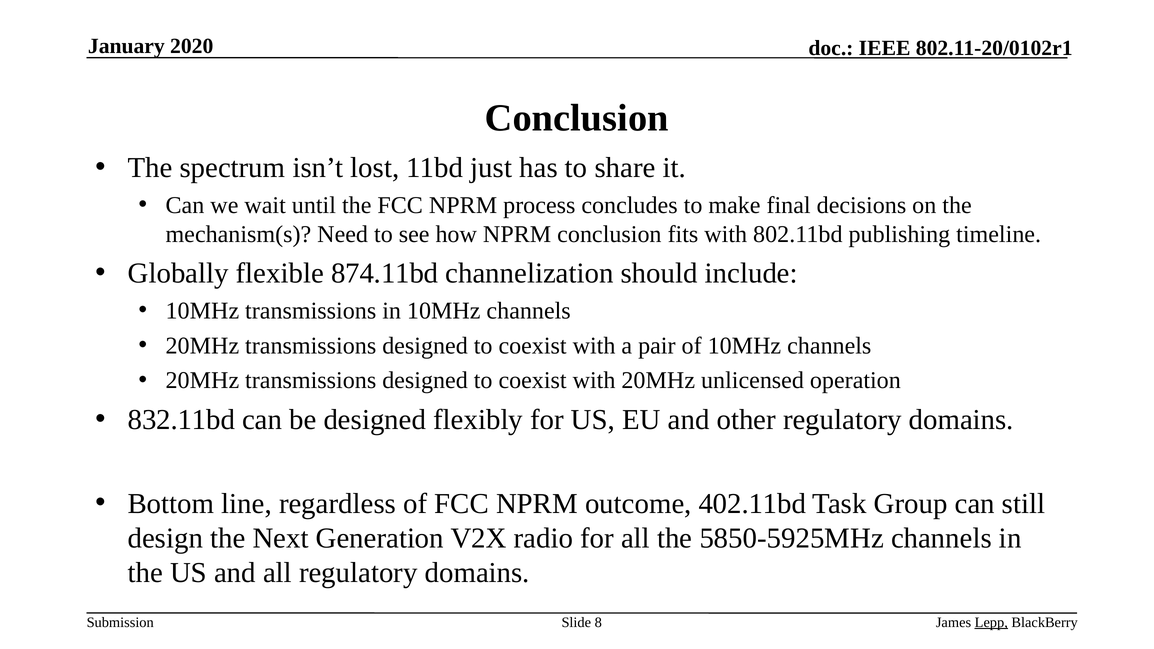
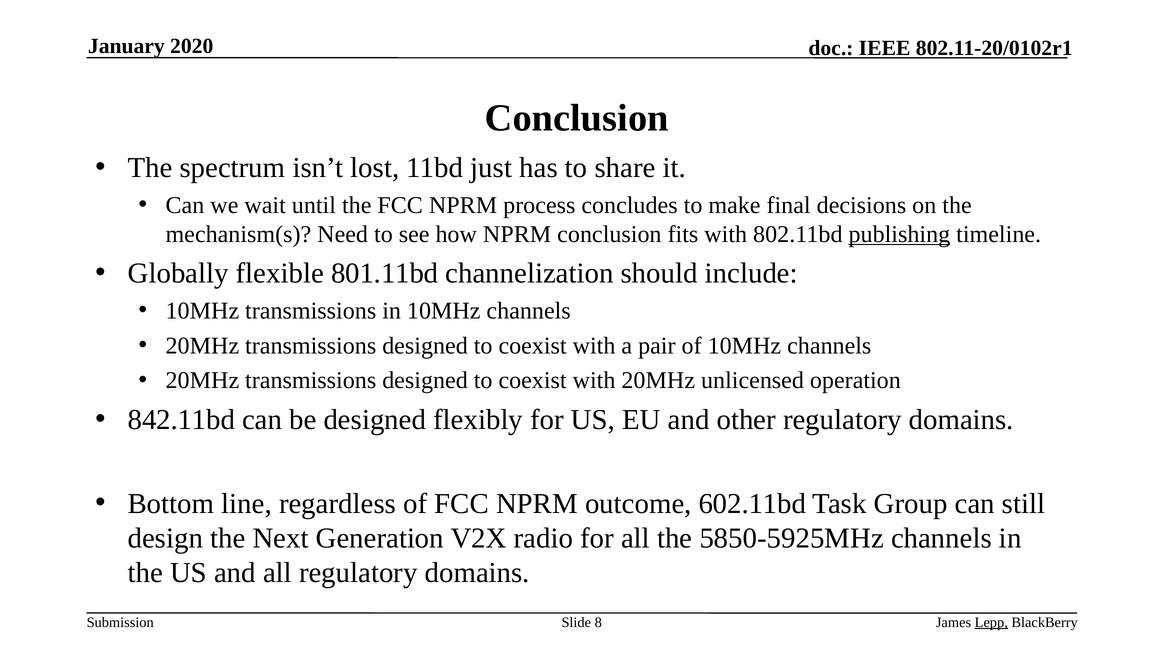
publishing underline: none -> present (899, 234)
874.11bd: 874.11bd -> 801.11bd (385, 273)
832.11bd: 832.11bd -> 842.11bd (181, 420)
402.11bd: 402.11bd -> 602.11bd (752, 504)
